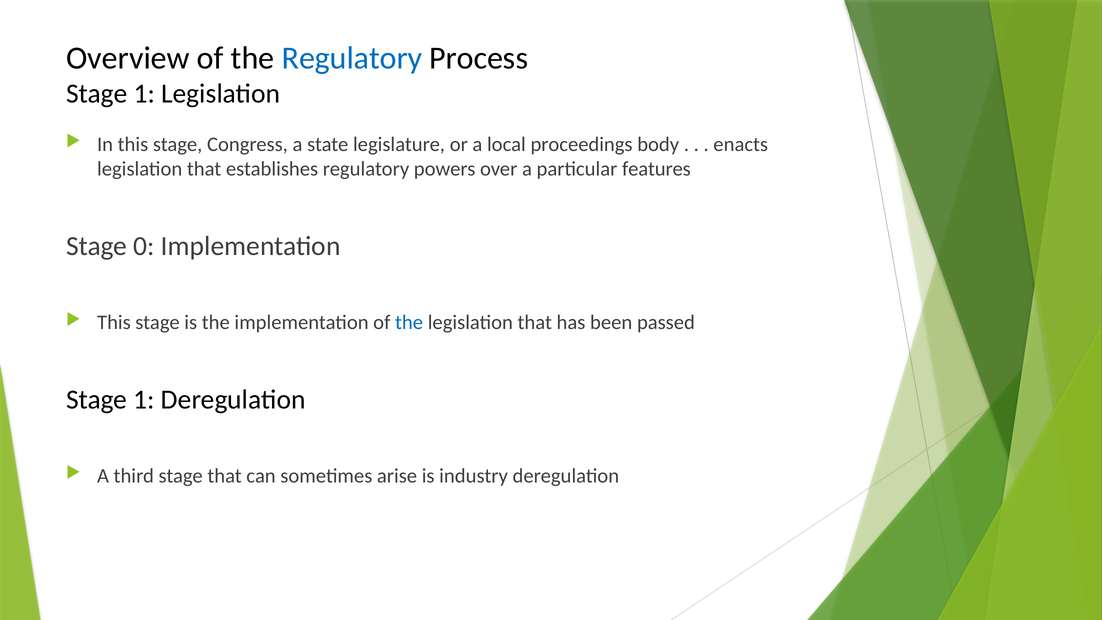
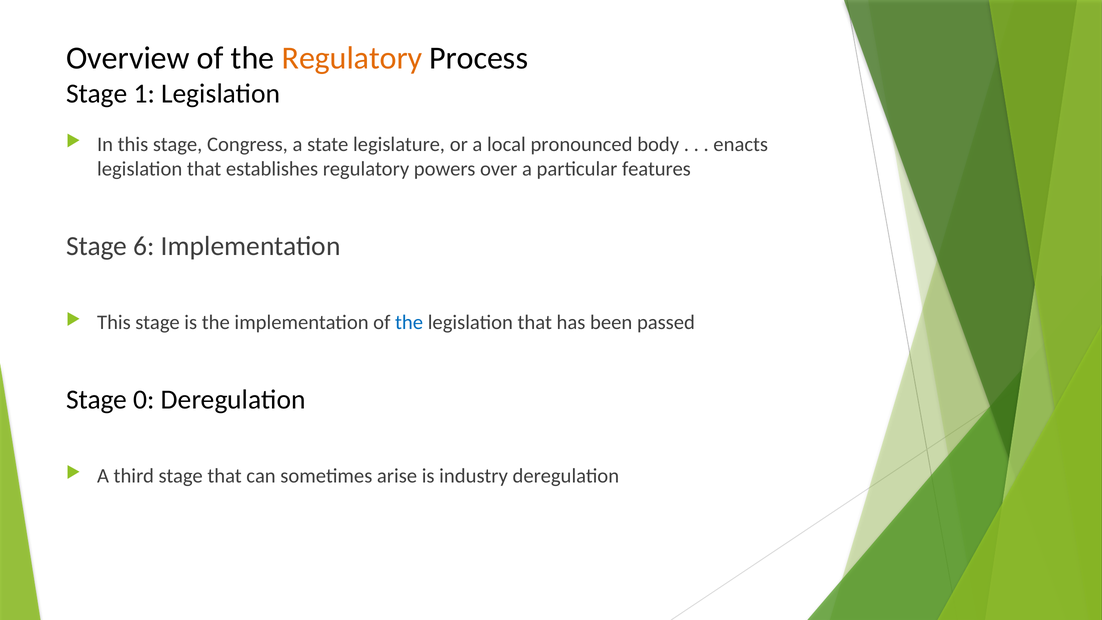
Regulatory colour: blue -> orange (352, 58)
proceedings: proceedings -> pronounced (582, 144)
0: 0 -> 6 (144, 246)
1: 1 -> 0 (144, 400)
